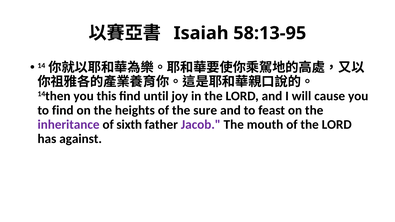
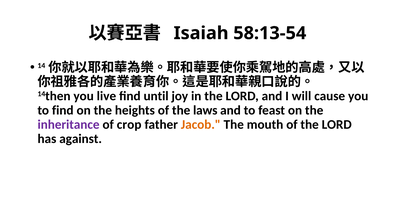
58:13-95: 58:13-95 -> 58:13-54 (270, 33)
this: this -> live (106, 96)
sure: sure -> laws (205, 110)
sixth: sixth -> crop (129, 125)
Jacob colour: purple -> orange (201, 125)
